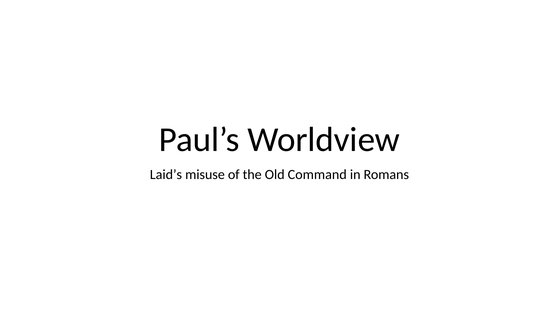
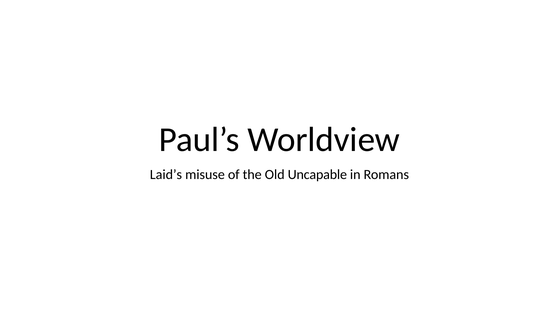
Command: Command -> Uncapable (317, 175)
